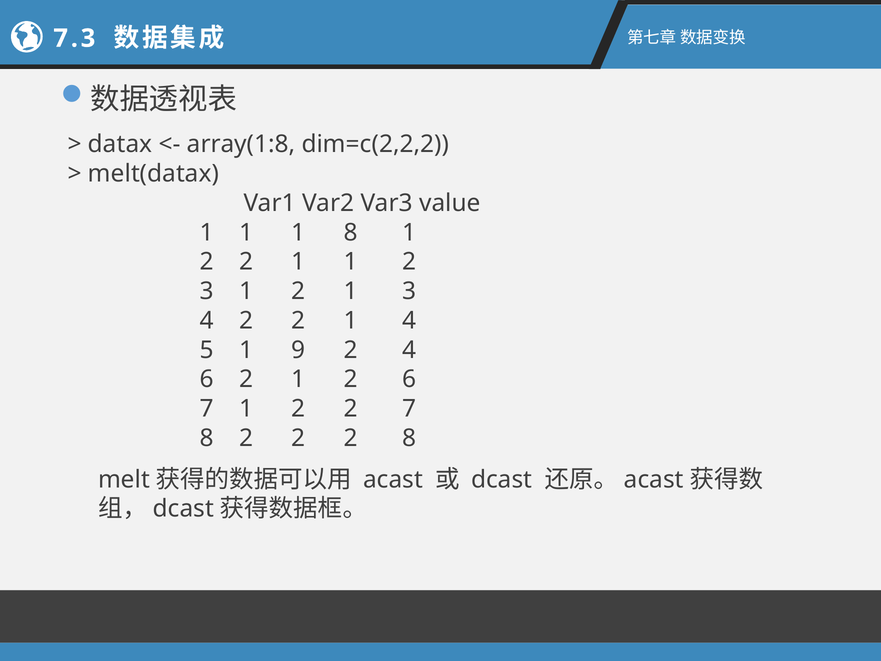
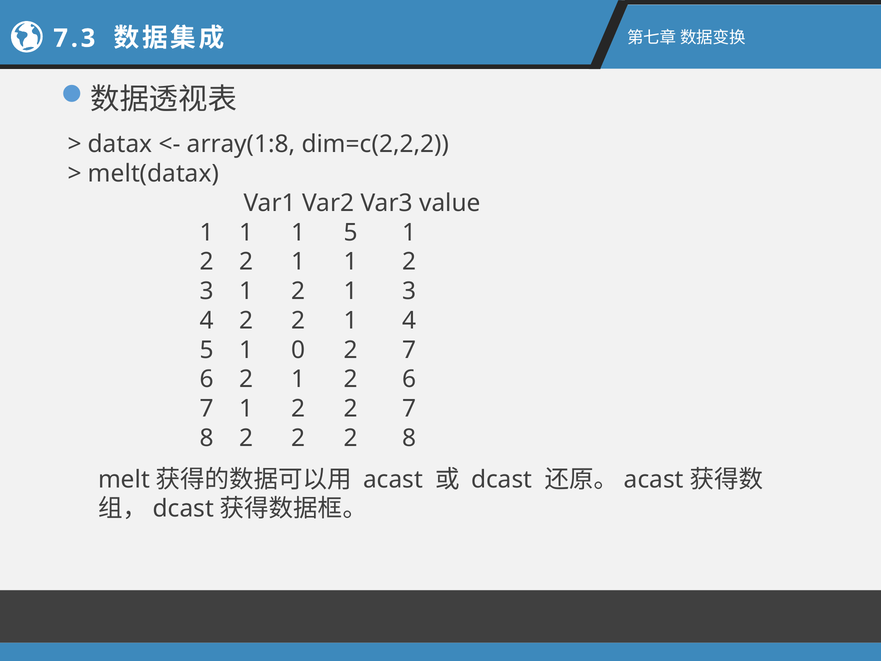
1 8: 8 -> 5 (351, 232)
9: 9 -> 0 (298, 350)
4: 4 -> 7 (409, 350)
